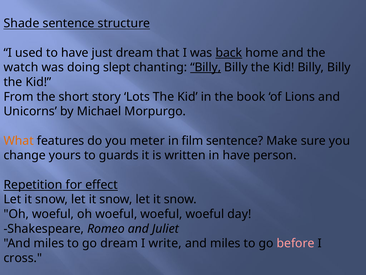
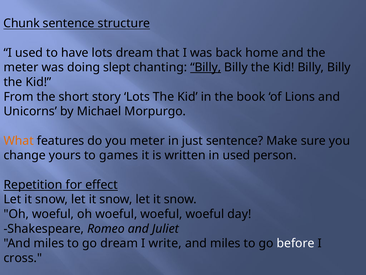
Shade: Shade -> Chunk (22, 23)
have just: just -> lots (102, 53)
back underline: present -> none (229, 53)
watch: watch -> meter (21, 67)
film: film -> just (192, 141)
guards: guards -> games (119, 155)
in have: have -> used (236, 155)
before colour: pink -> white (296, 243)
